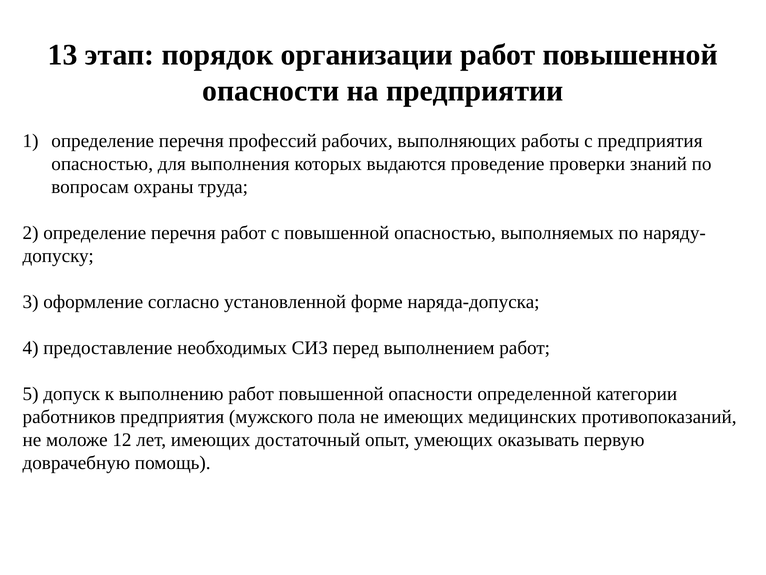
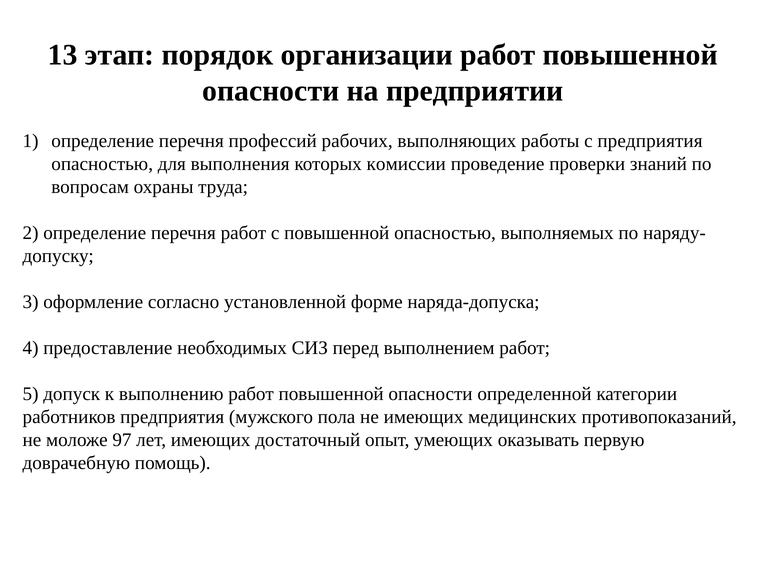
выдаются: выдаются -> комиссии (406, 164)
12: 12 -> 97 (122, 440)
